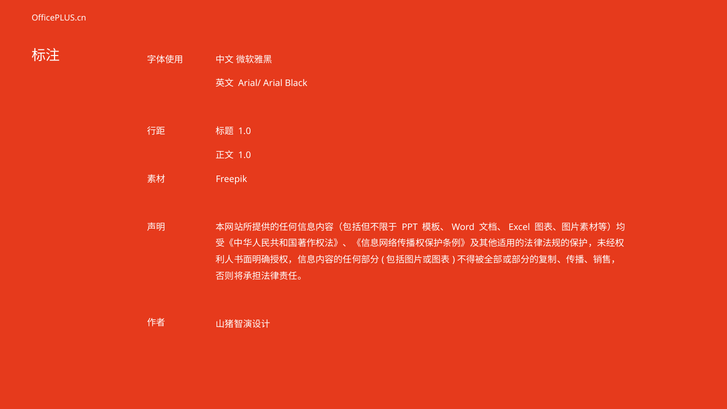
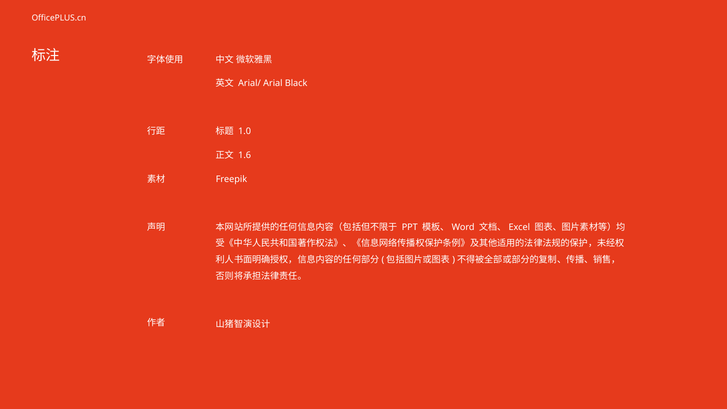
1.0: 1.0 -> 1.6 (245, 155)
